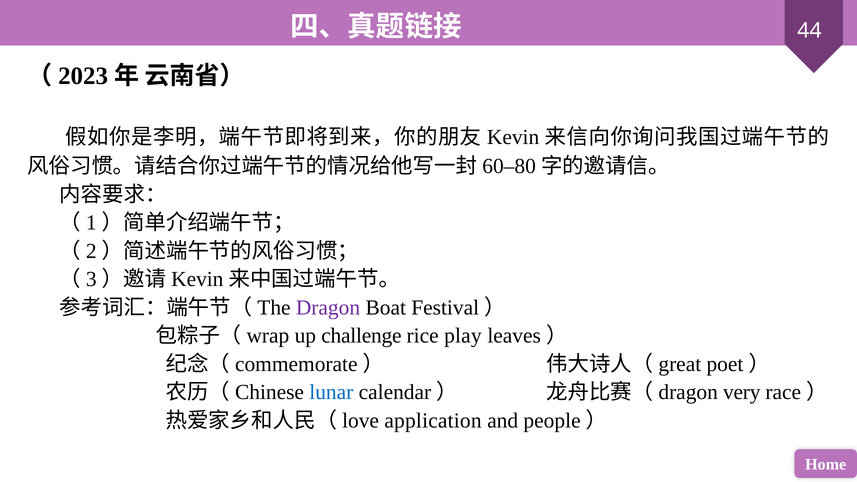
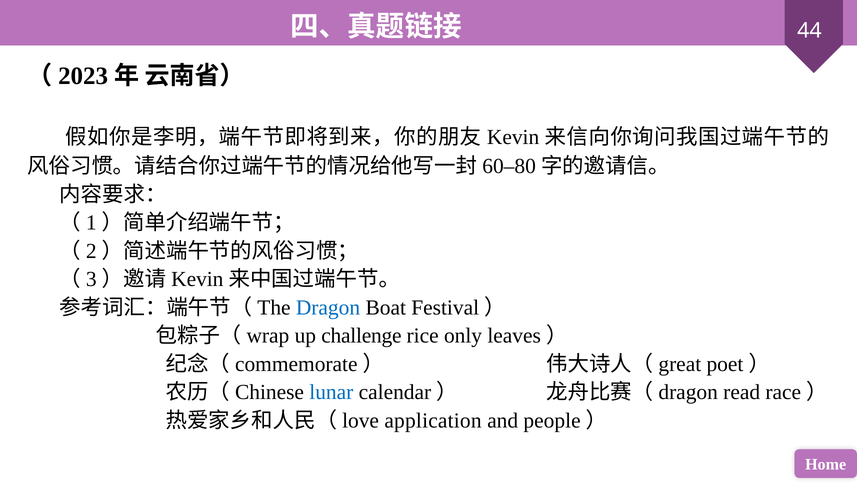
Dragon colour: purple -> blue (328, 308)
play: play -> only (463, 336)
very: very -> read (742, 392)
